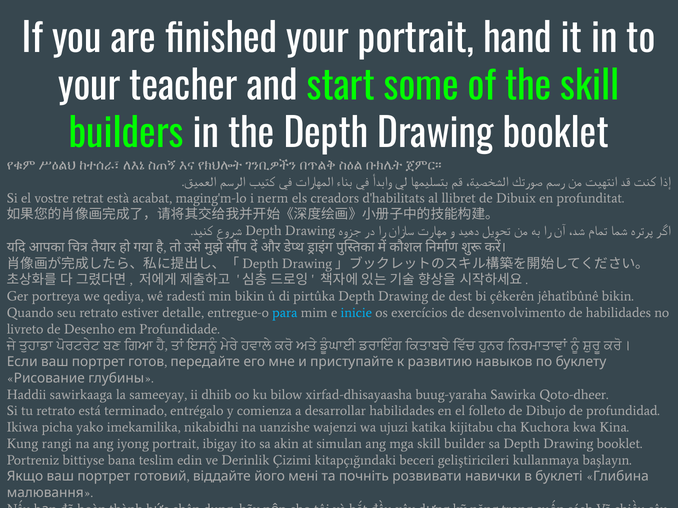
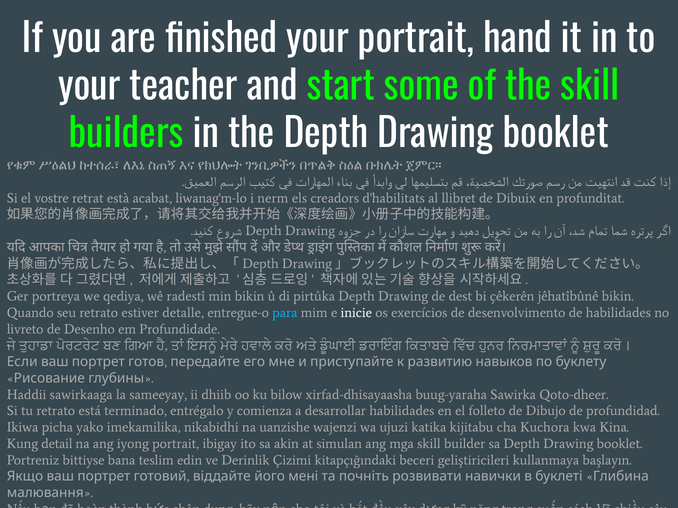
maging'm-lo: maging'm-lo -> liwanag'm-lo (211, 198)
inicie colour: light blue -> white (356, 313)
rangi: rangi -> detail (57, 444)
